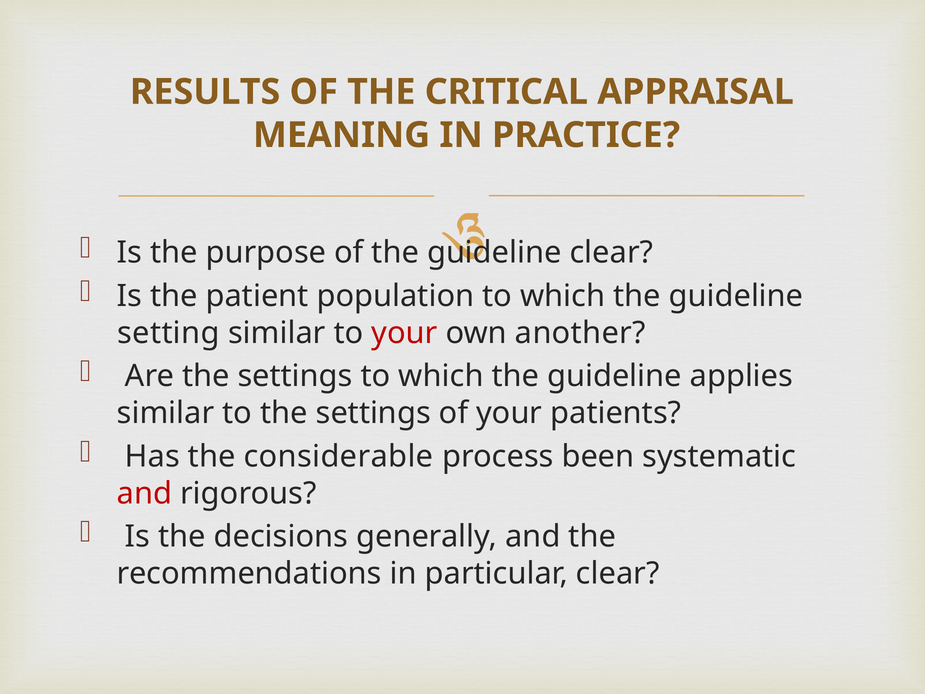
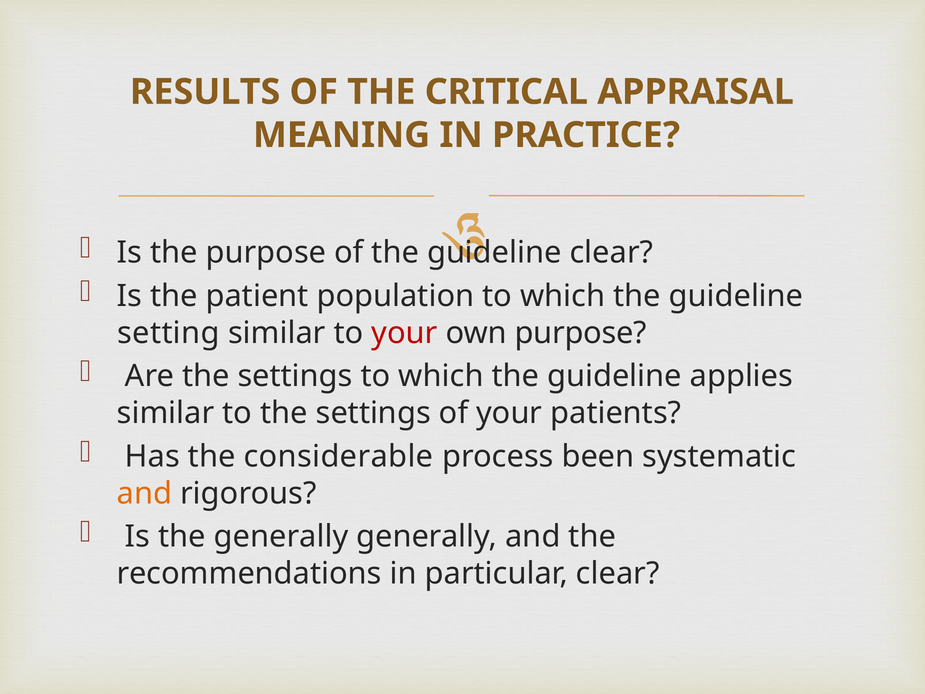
own another: another -> purpose (581, 333)
and colour: red -> orange (145, 493)
the decisions: decisions -> generally (281, 536)
